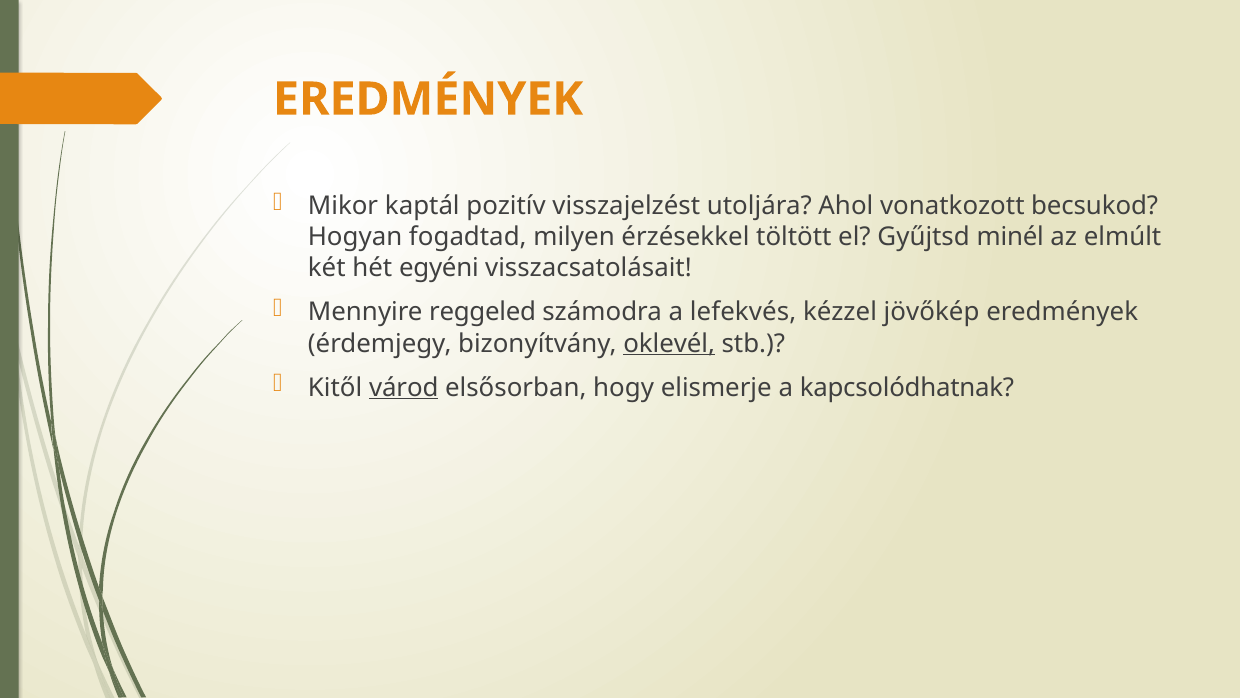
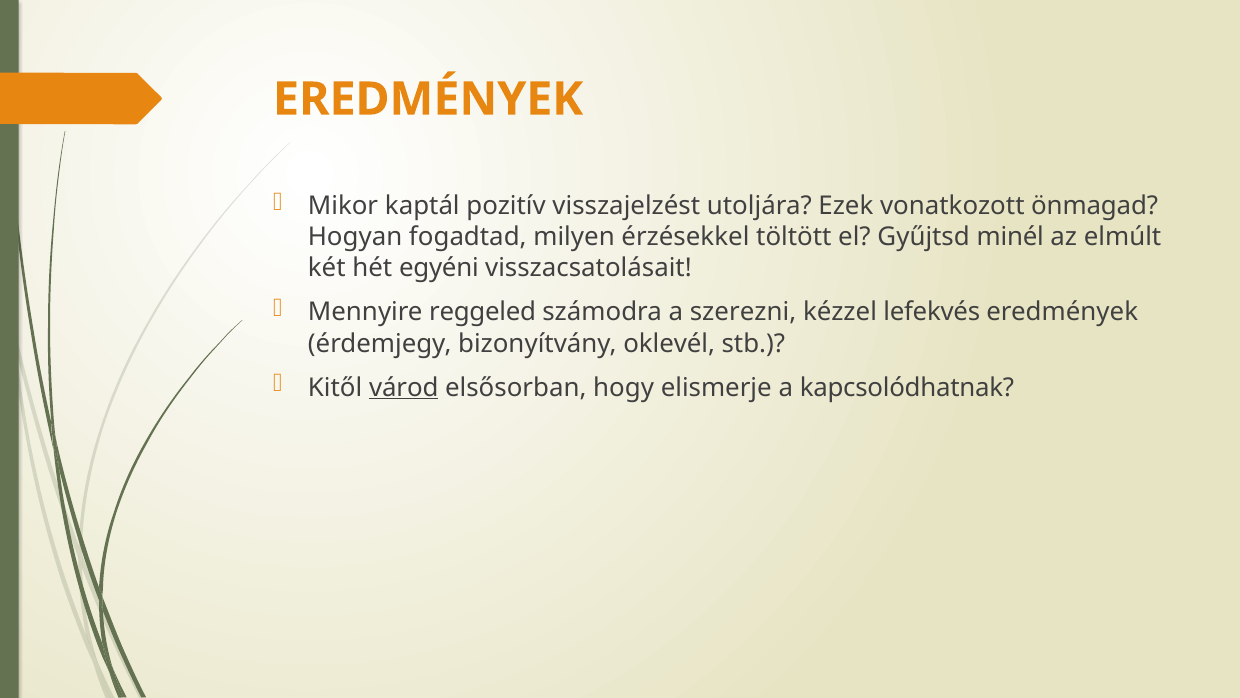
Ahol: Ahol -> Ezek (846, 206)
becsukod: becsukod -> önmagad (1095, 206)
lefekvés: lefekvés -> szerezni (743, 312)
jövőkép: jövőkép -> lefekvés (932, 312)
oklevél underline: present -> none (669, 343)
